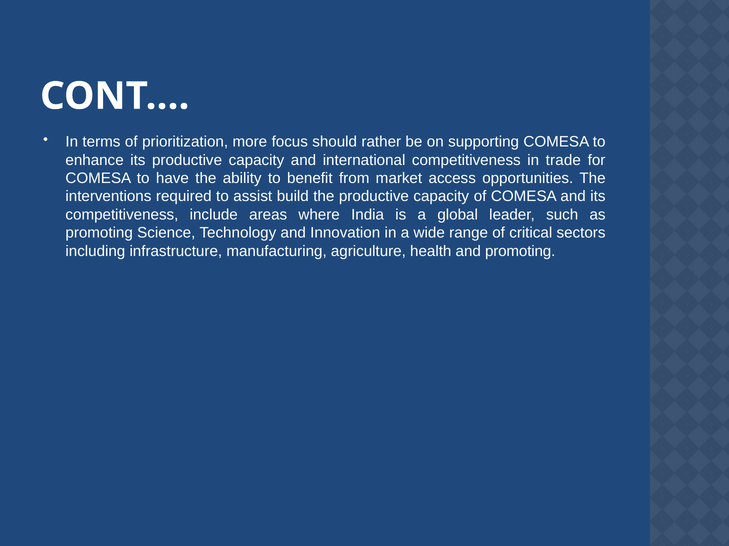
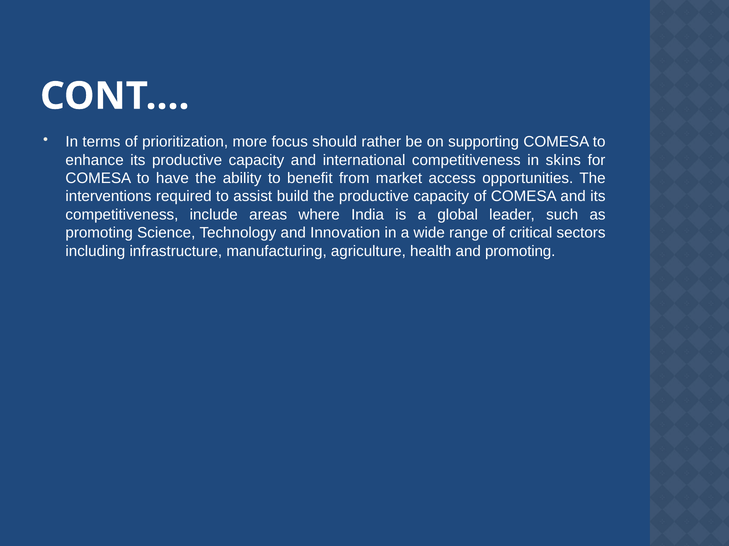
trade: trade -> skins (563, 160)
